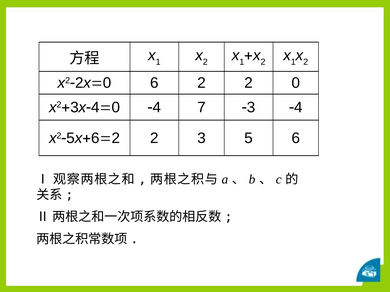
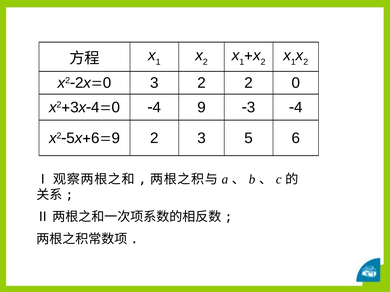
0 6: 6 -> 3 (154, 83)
7: 7 -> 9 (202, 107)
2: 2 -> 9 (116, 138)
